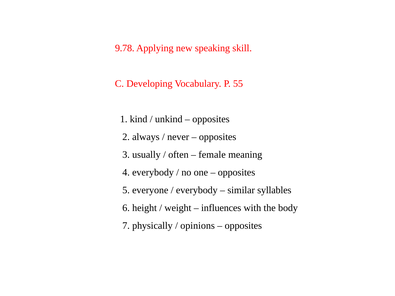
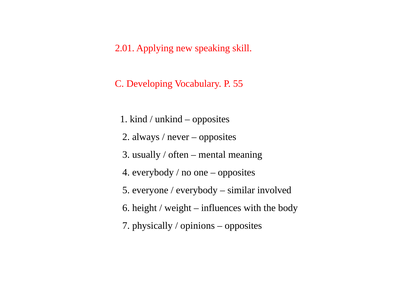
9.78: 9.78 -> 2.01 (125, 48)
female: female -> mental (212, 155)
syllables: syllables -> involved (274, 190)
